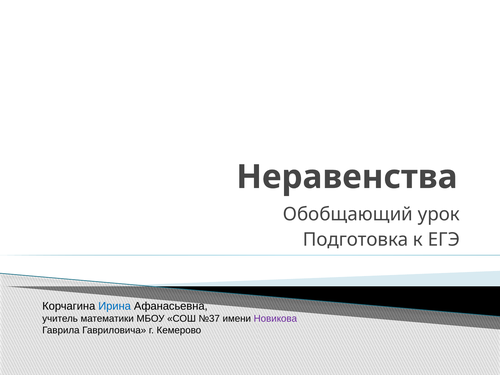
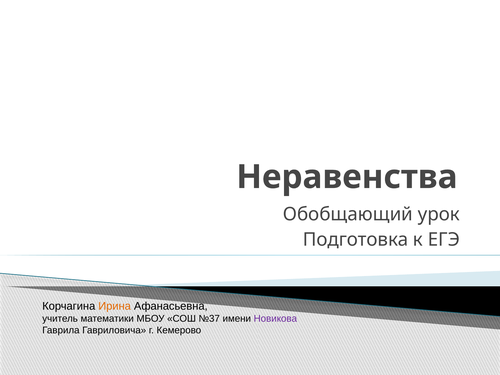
Ирина colour: blue -> orange (115, 306)
